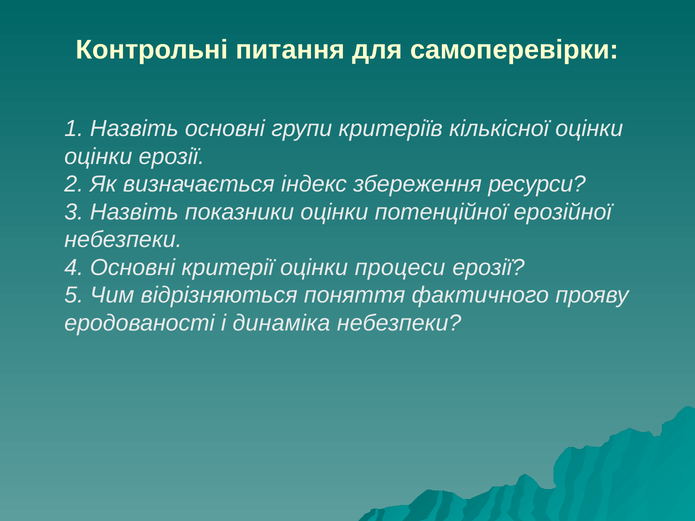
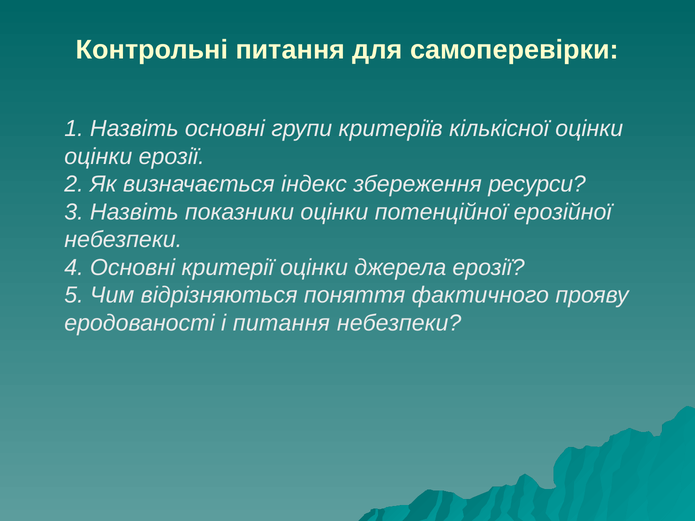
процеси: процеси -> джерела (400, 268)
і динаміка: динаміка -> питання (281, 323)
